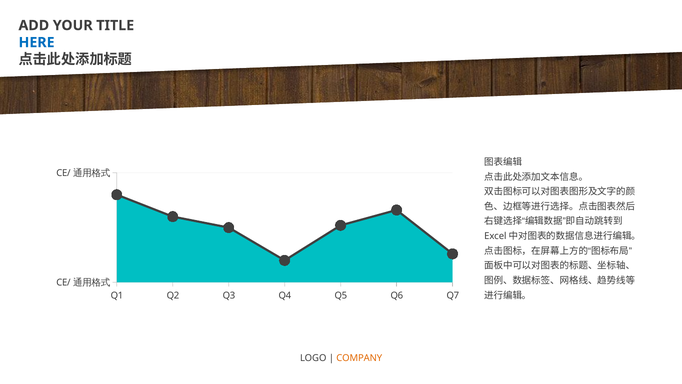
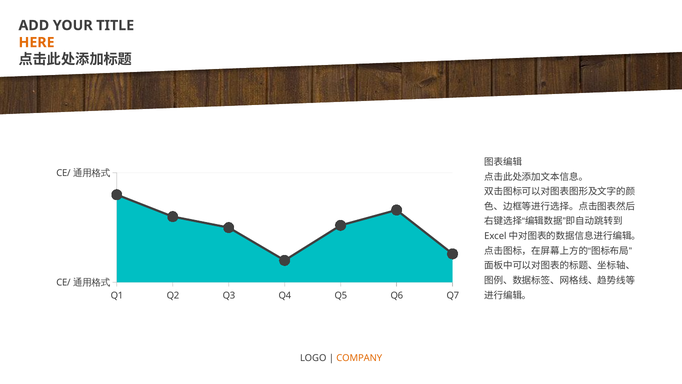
HERE colour: blue -> orange (37, 42)
